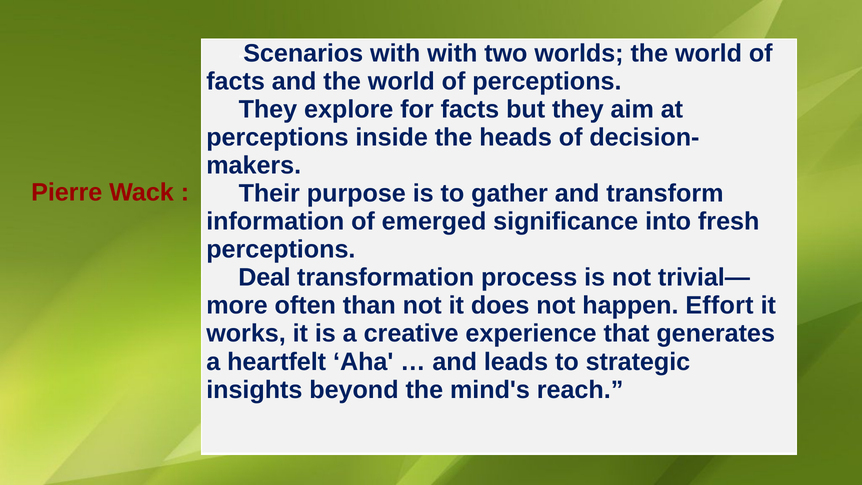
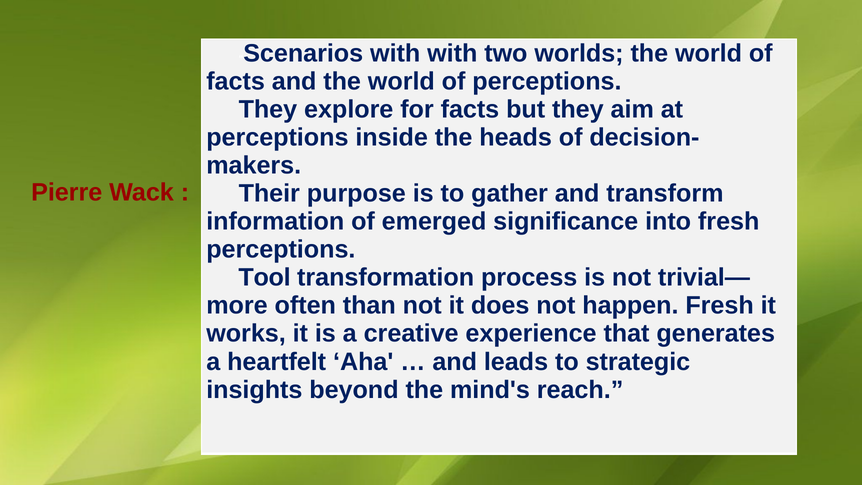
Deal: Deal -> Tool (265, 278)
happen Effort: Effort -> Fresh (720, 306)
